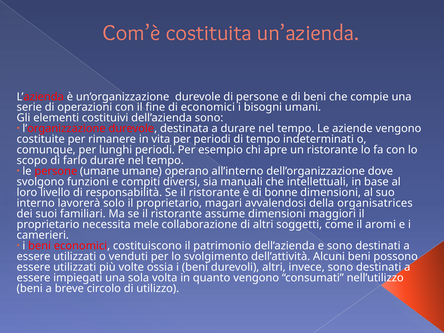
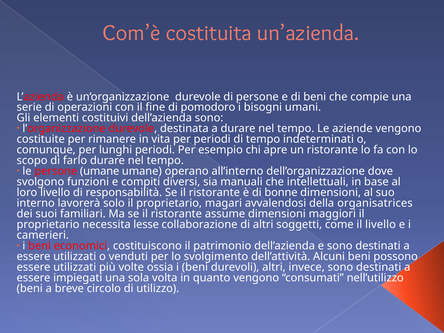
di economici: economici -> pomodoro (208, 107)
mele: mele -> lesse (146, 225)
il aromi: aromi -> livello (381, 225)
